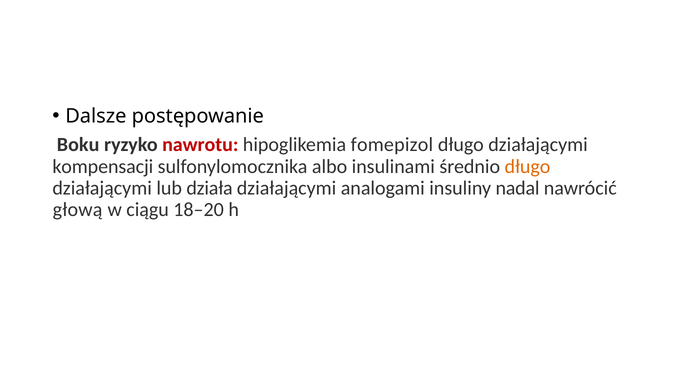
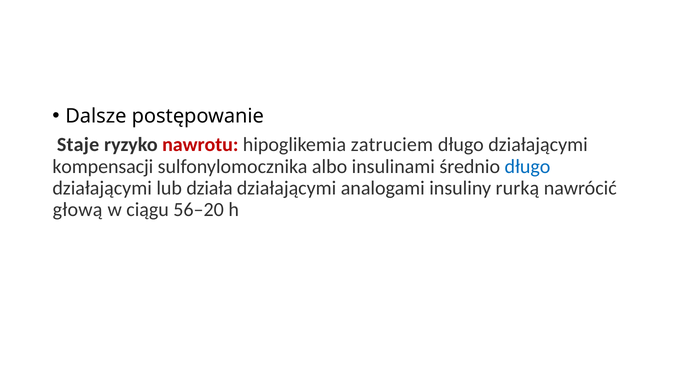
Boku: Boku -> Staje (78, 145)
fomepizol: fomepizol -> zatruciem (392, 145)
długo colour: orange -> blue (527, 167)
nadal: nadal -> rurką (517, 188)
18–20: 18–20 -> 56–20 (199, 210)
